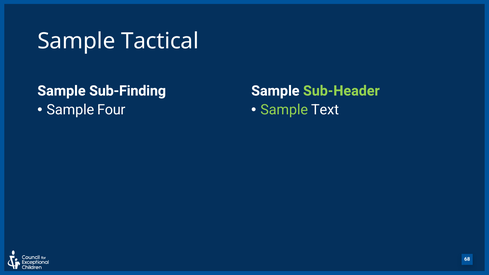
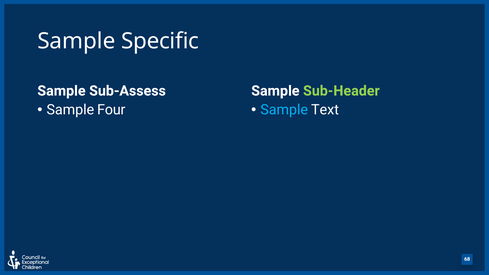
Tactical: Tactical -> Specific (160, 41)
Sub-Finding: Sub-Finding -> Sub-Assess (128, 91)
Sample colour: light green -> light blue (284, 110)
